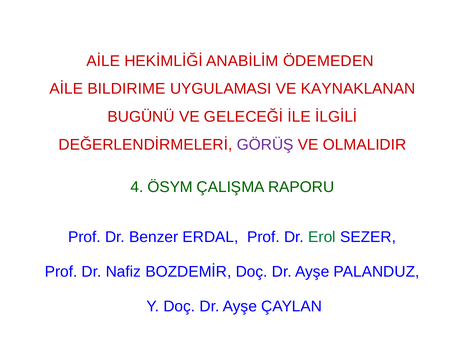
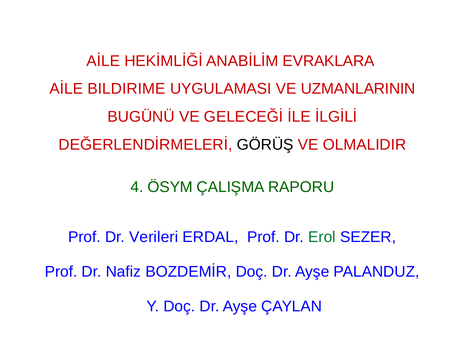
ÖDEMEDEN: ÖDEMEDEN -> EVRAKLARA (329, 61)
KAYNAKLANAN: KAYNAKLANAN -> UZMANLARININ (358, 89)
GÖRÜŞ colour: purple -> black (265, 145)
Benzer: Benzer -> Verileri (154, 237)
